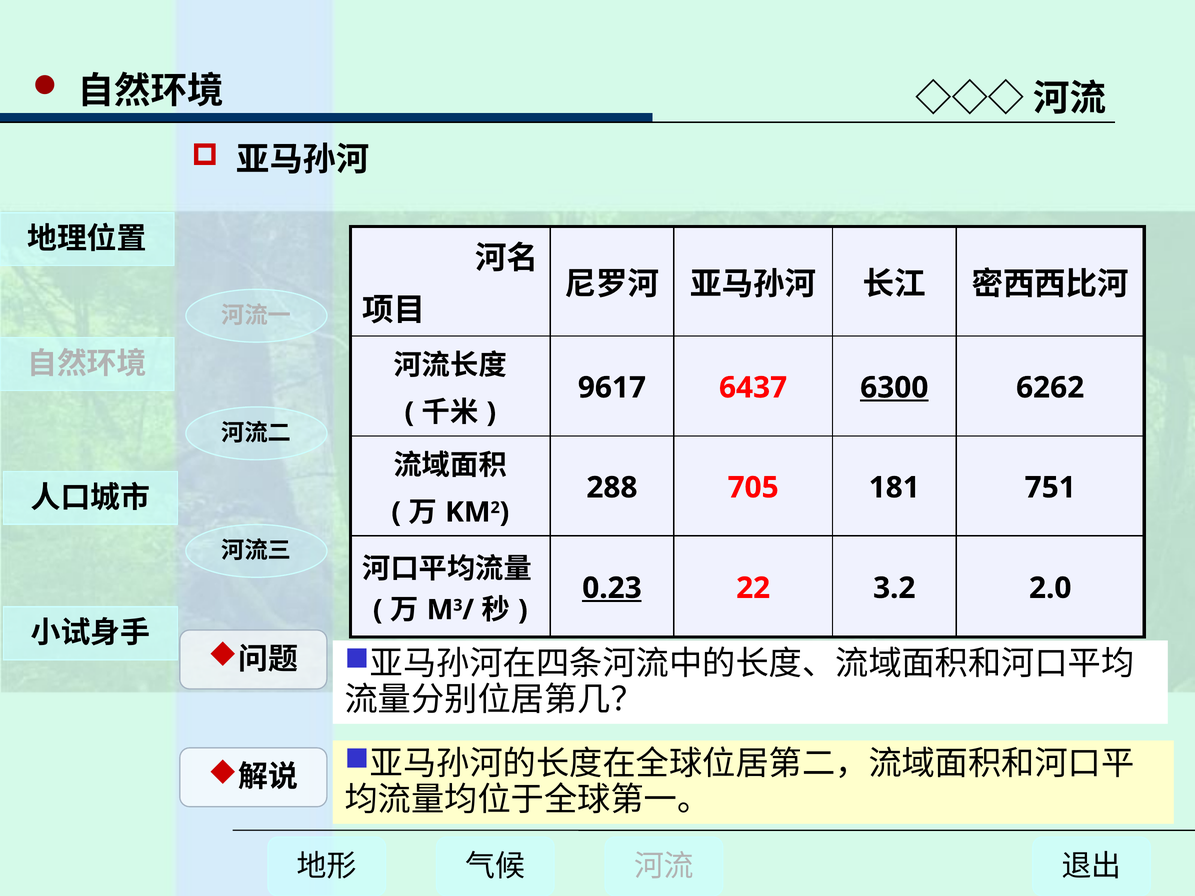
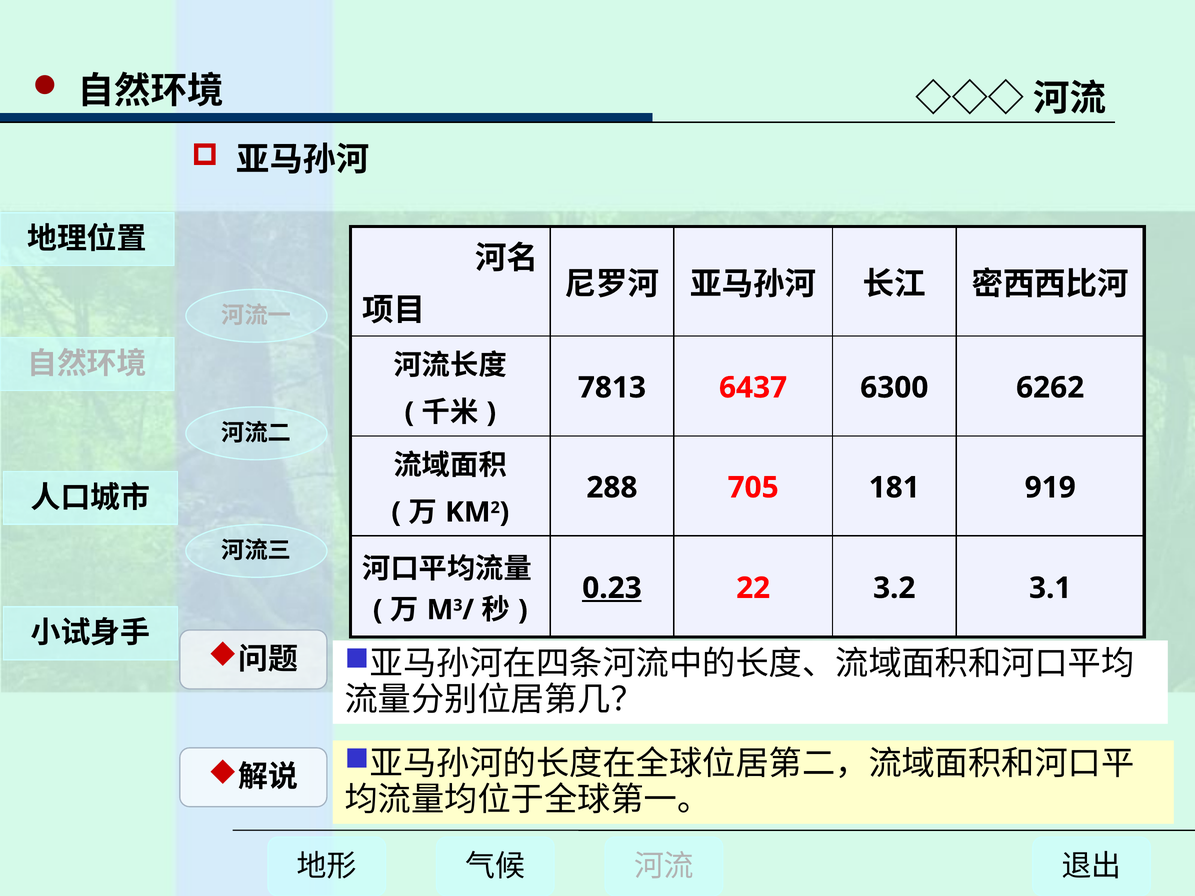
9617: 9617 -> 7813 (612, 388)
6300 underline: present -> none (894, 388)
751: 751 -> 919 (1050, 488)
2.0: 2.0 -> 3.1 (1050, 588)
